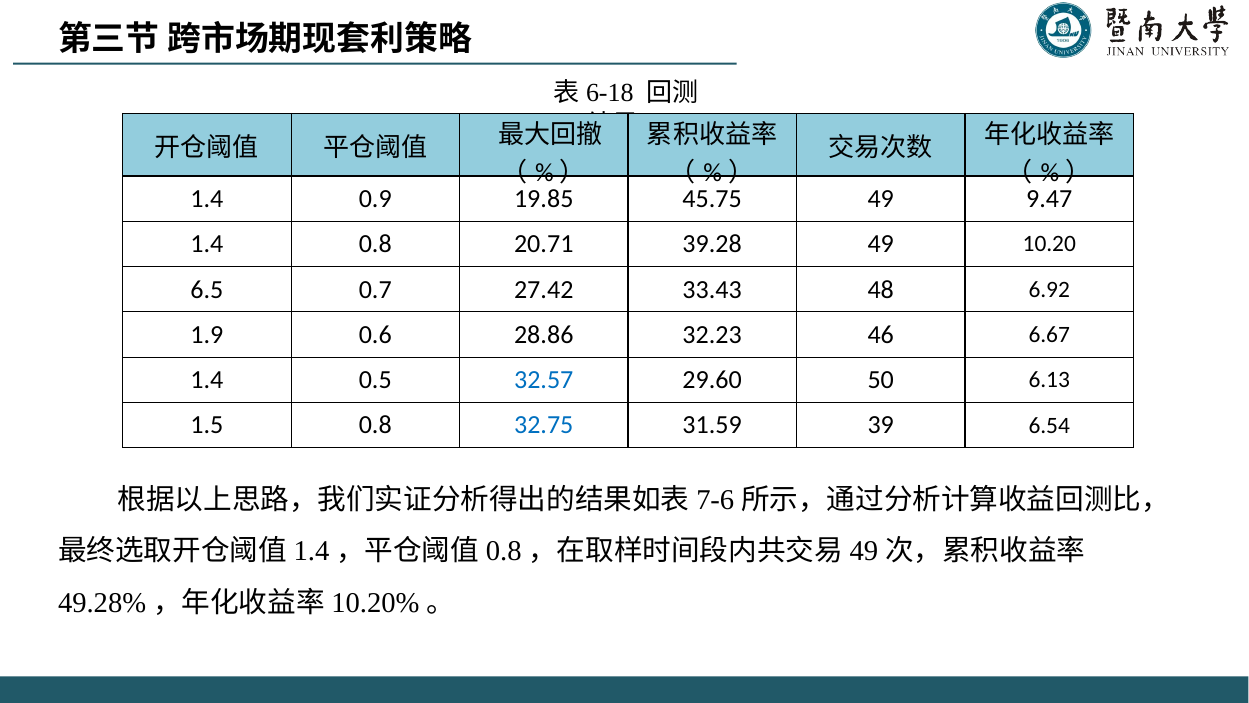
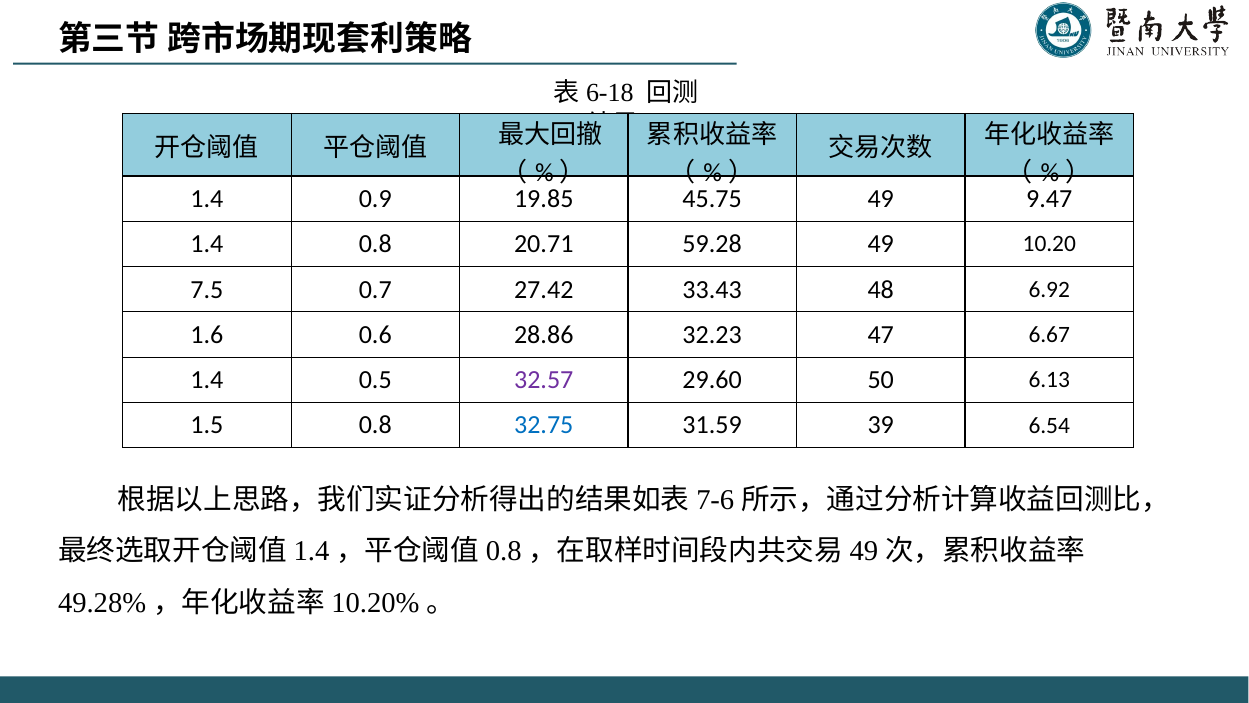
39.28: 39.28 -> 59.28 (712, 244)
6.5: 6.5 -> 7.5 (207, 289)
1.9: 1.9 -> 1.6 (207, 335)
46: 46 -> 47 (881, 335)
32.57 colour: blue -> purple (544, 380)
